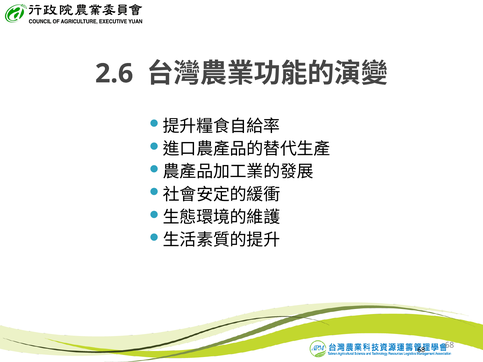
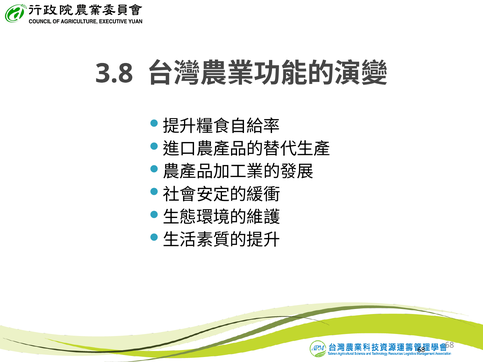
2.6: 2.6 -> 3.8 (114, 74)
